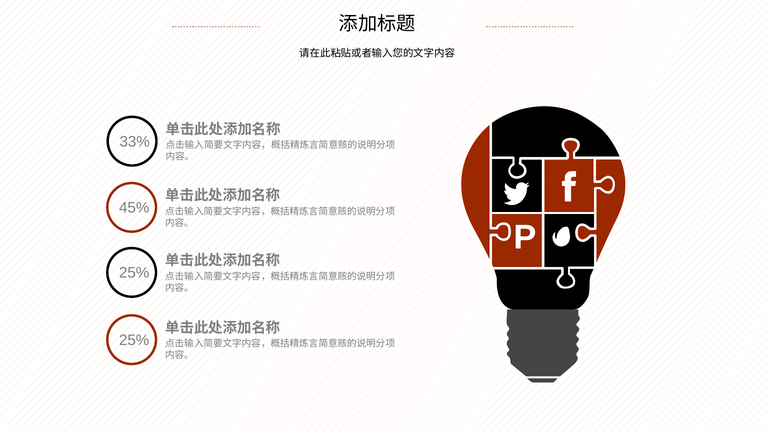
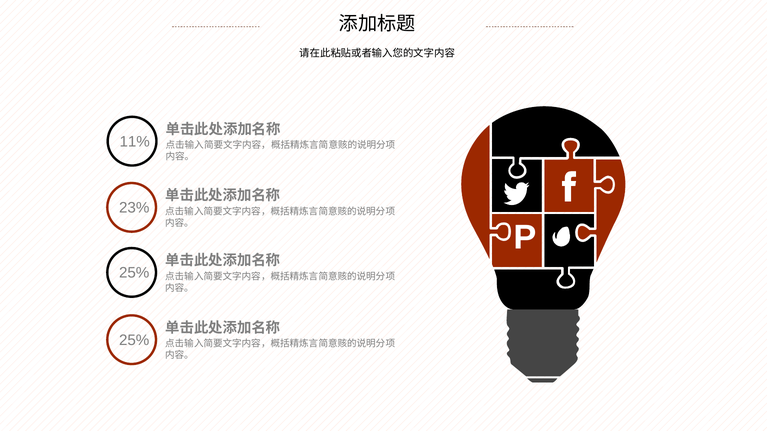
33%: 33% -> 11% (135, 142)
45%: 45% -> 23% (134, 208)
